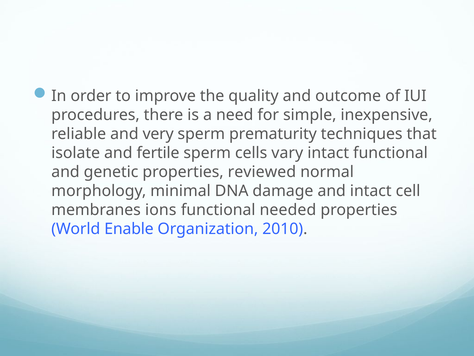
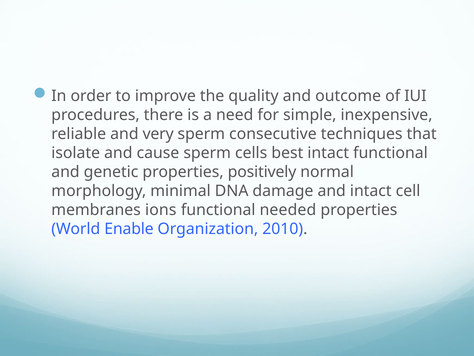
prematurity: prematurity -> consecutive (273, 134)
fertile: fertile -> cause (158, 153)
vary: vary -> best (287, 153)
reviewed: reviewed -> positively (262, 172)
